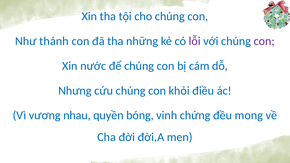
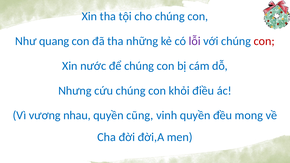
thánh: thánh -> quang (54, 41)
con colour: purple -> red (264, 41)
bóng: bóng -> cũng (140, 115)
vinh chứng: chứng -> quyền (195, 115)
